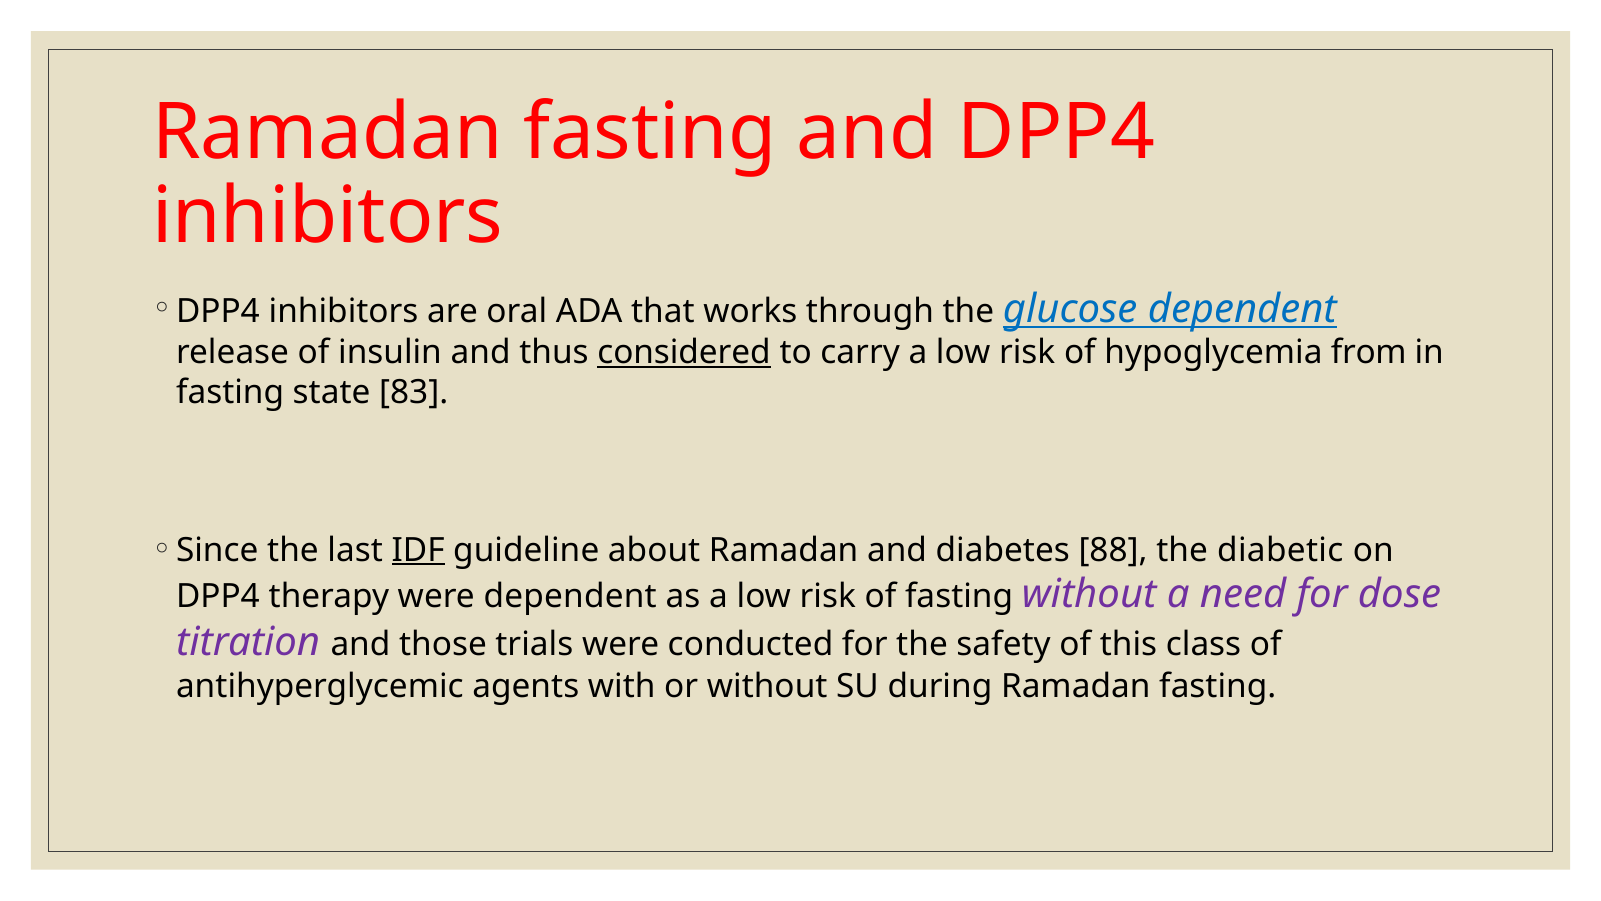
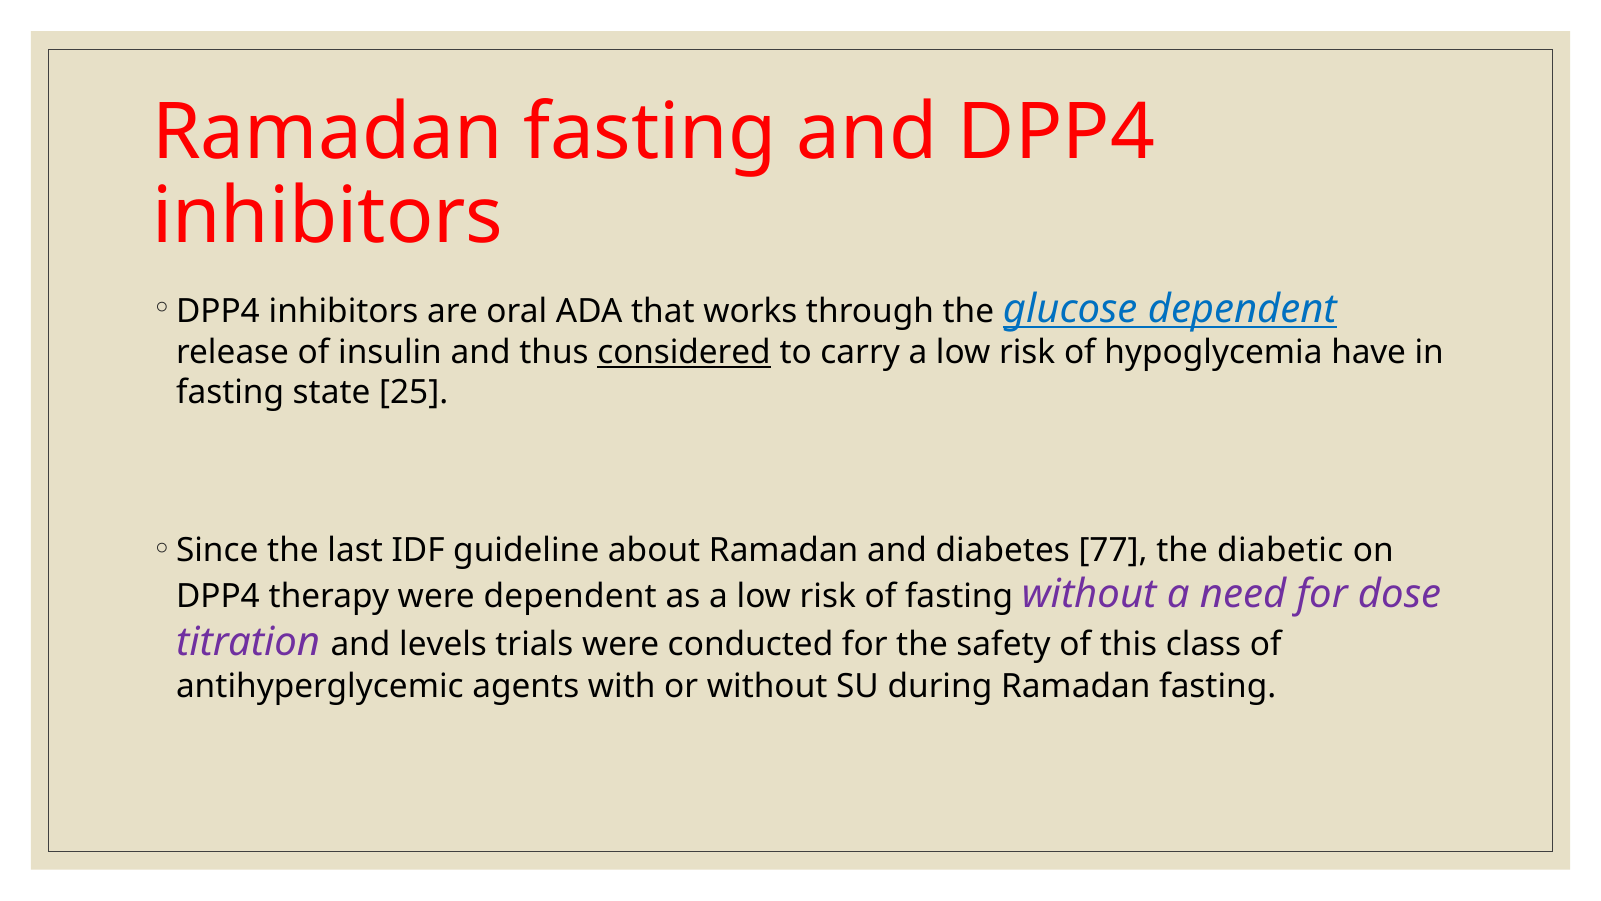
from: from -> have (1369, 353)
83: 83 -> 25 (414, 393)
IDF underline: present -> none (418, 550)
88: 88 -> 77 (1113, 550)
those: those -> levels (443, 645)
